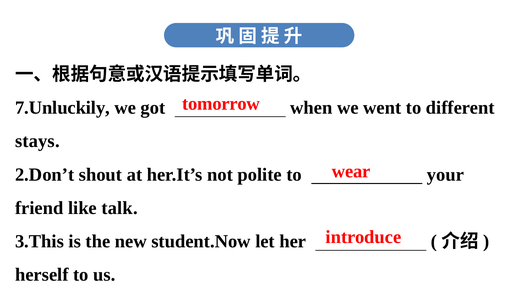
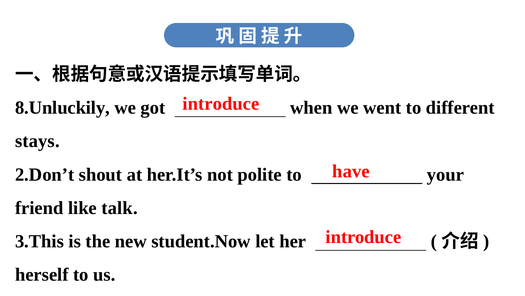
tomorrow: tomorrow -> introduce (221, 103)
7.Unluckily: 7.Unluckily -> 8.Unluckily (62, 107)
wear: wear -> have (351, 171)
